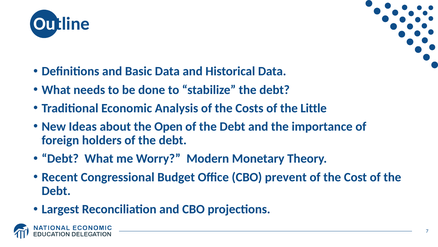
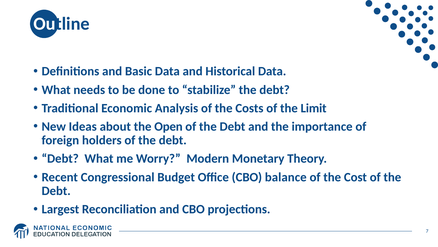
Little: Little -> Limit (314, 108)
prevent: prevent -> balance (286, 177)
